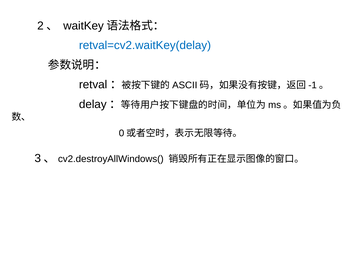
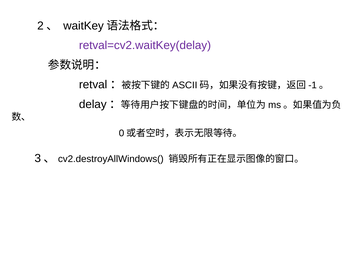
retval=cv2.waitKey(delay colour: blue -> purple (145, 45)
